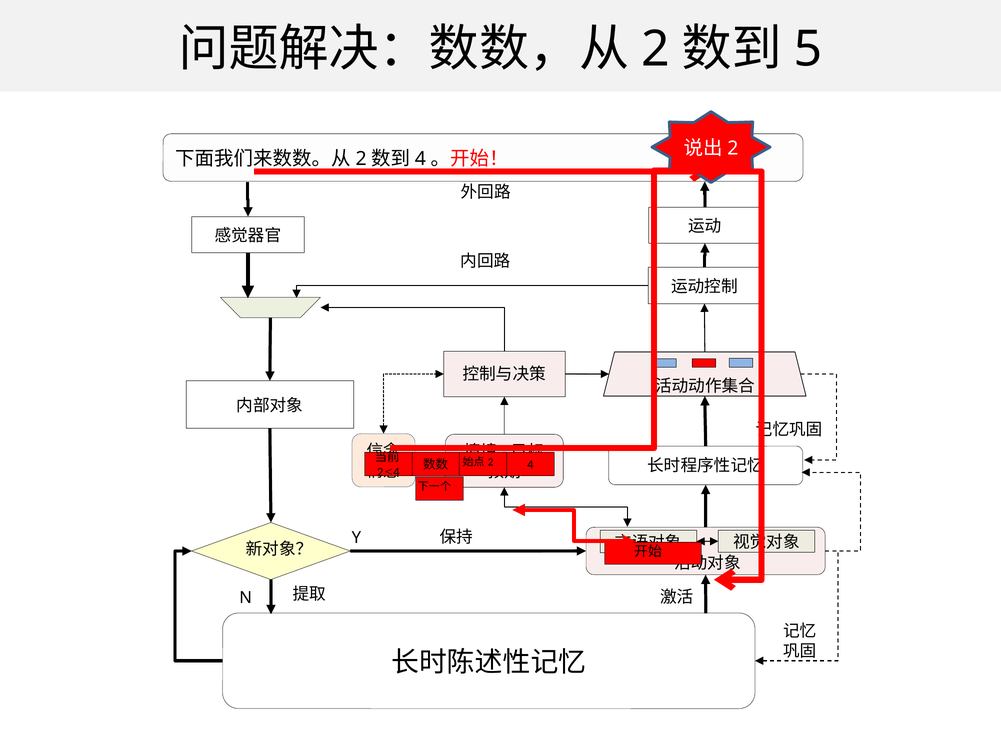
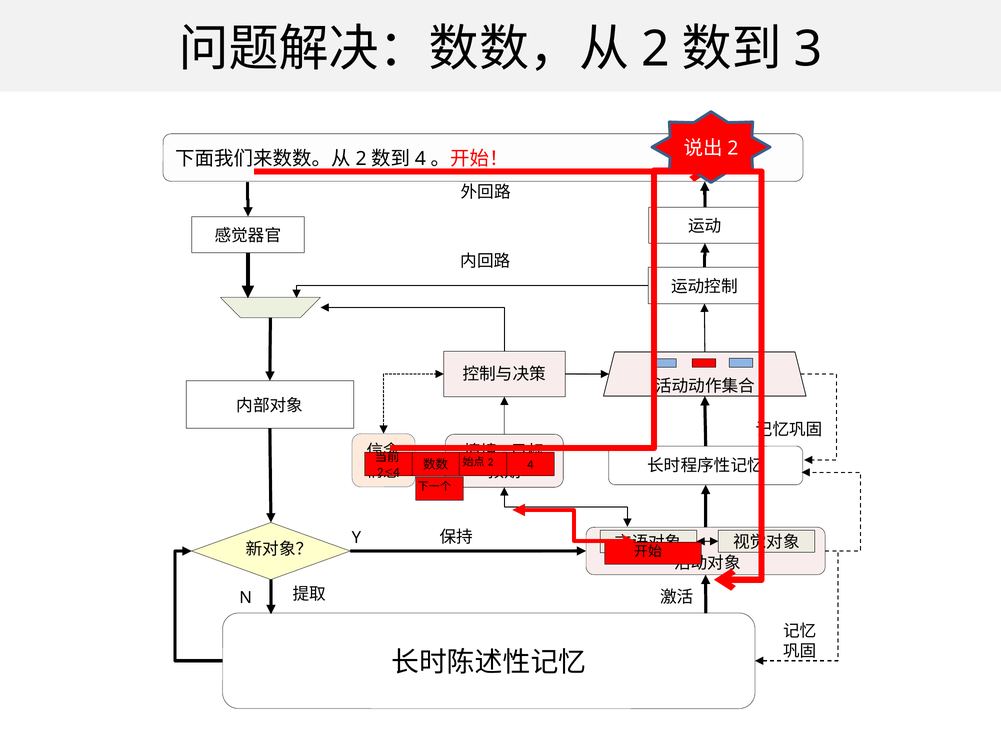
5: 5 -> 3 (808, 49)
